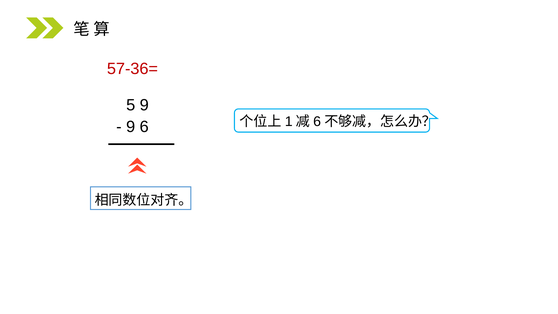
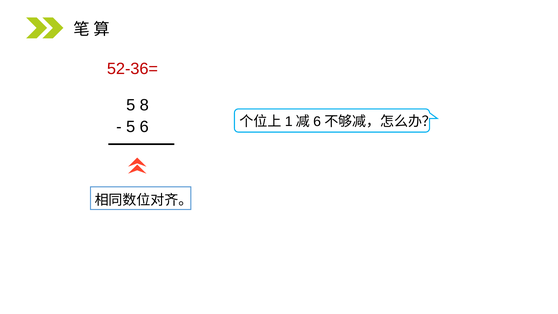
57-36=: 57-36= -> 52-36= (132, 69)
5 9: 9 -> 8 (144, 105)
9: 9 -> 5 (131, 127)
